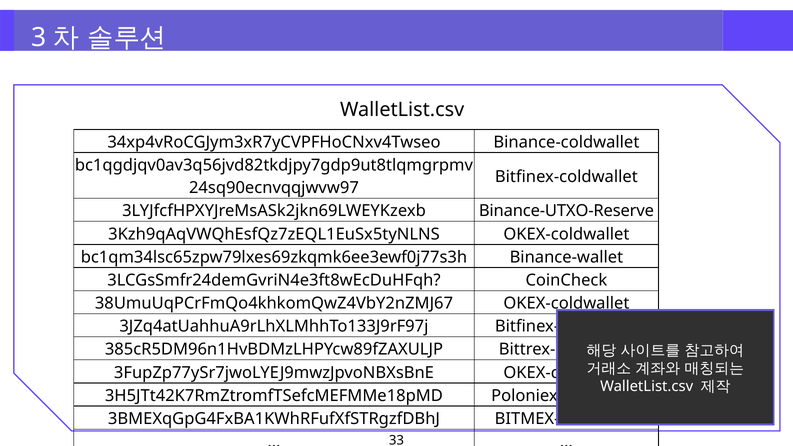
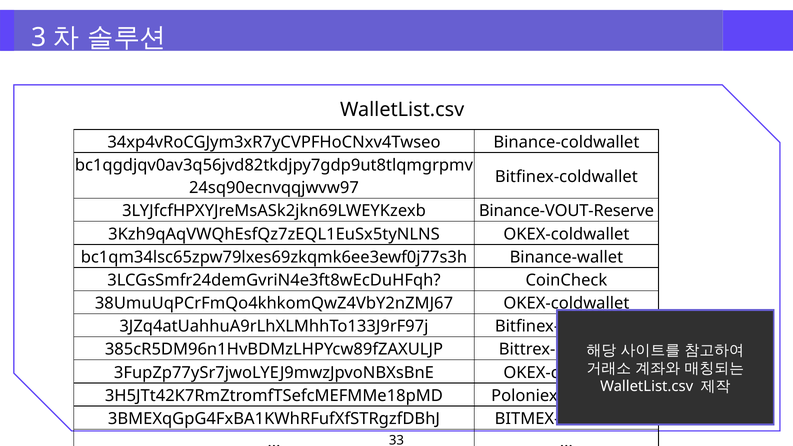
Binance-UTXO-Reserve: Binance-UTXO-Reserve -> Binance-VOUT-Reserve (566, 211)
